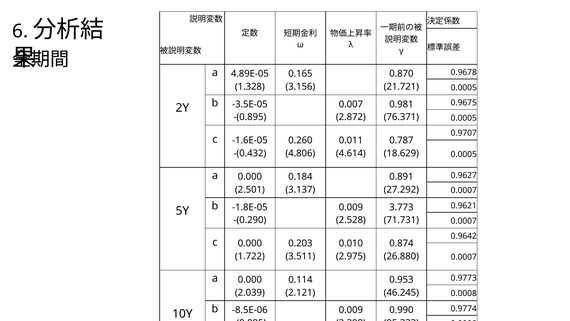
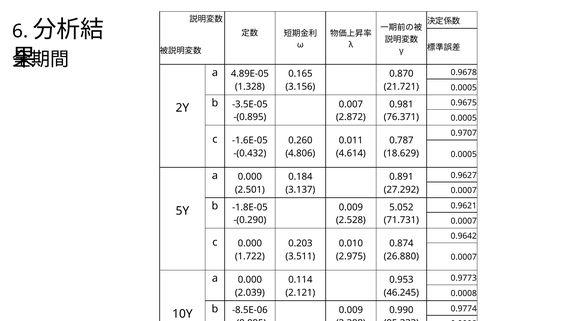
3.773: 3.773 -> 5.052 (401, 207)
